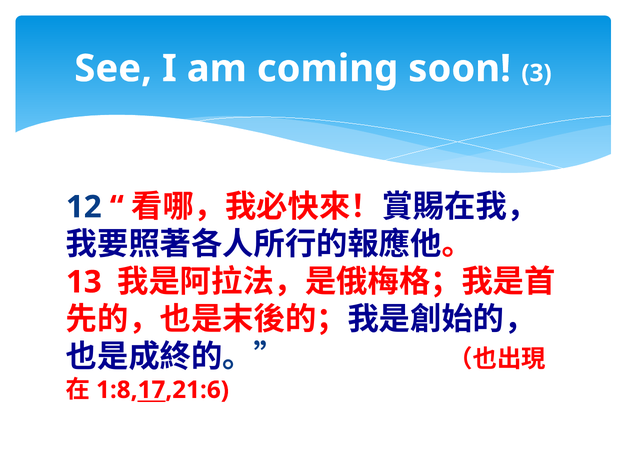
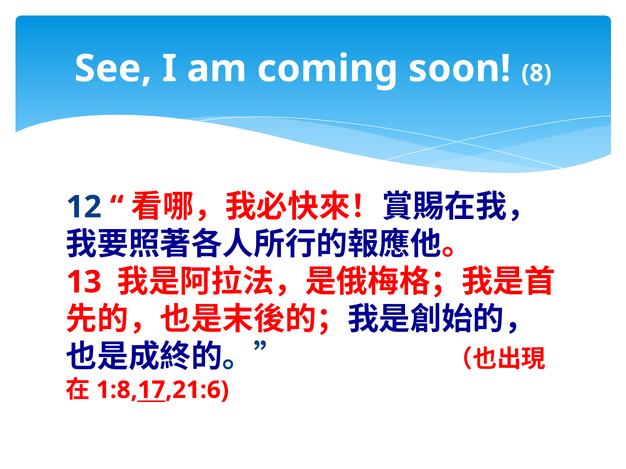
3: 3 -> 8 (536, 73)
